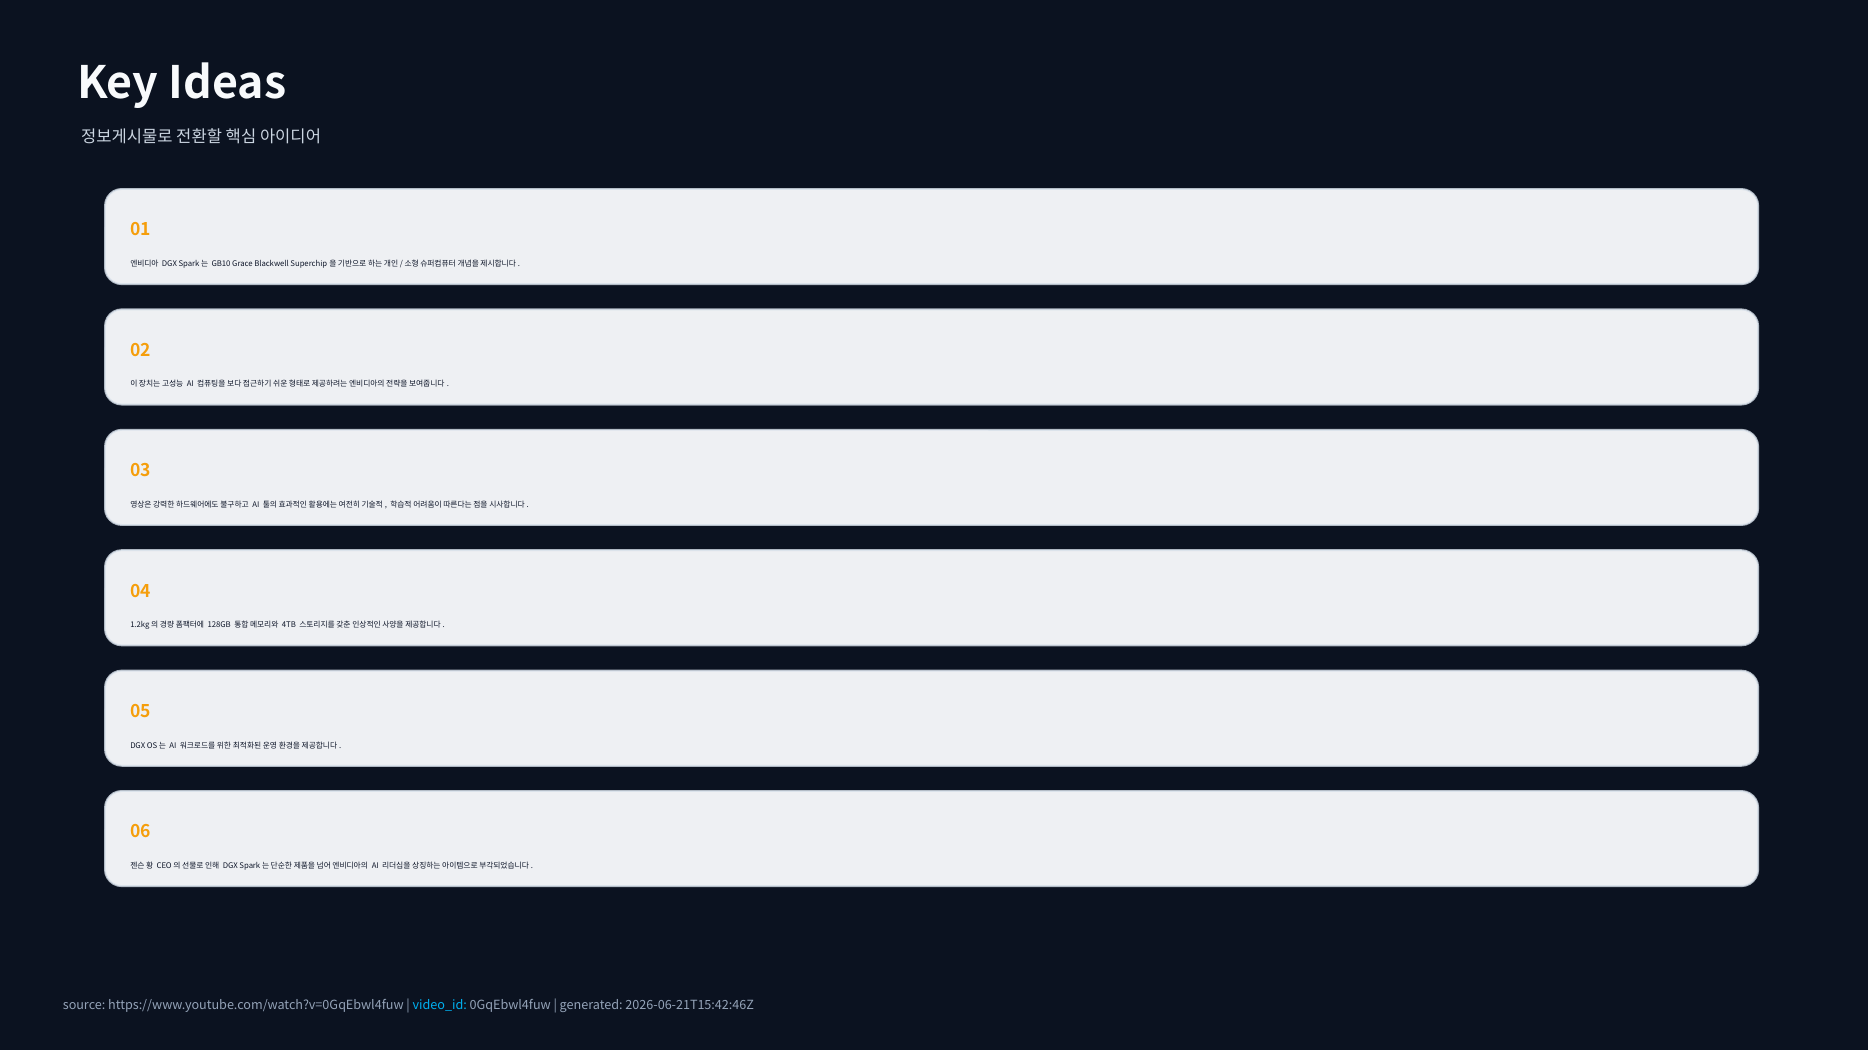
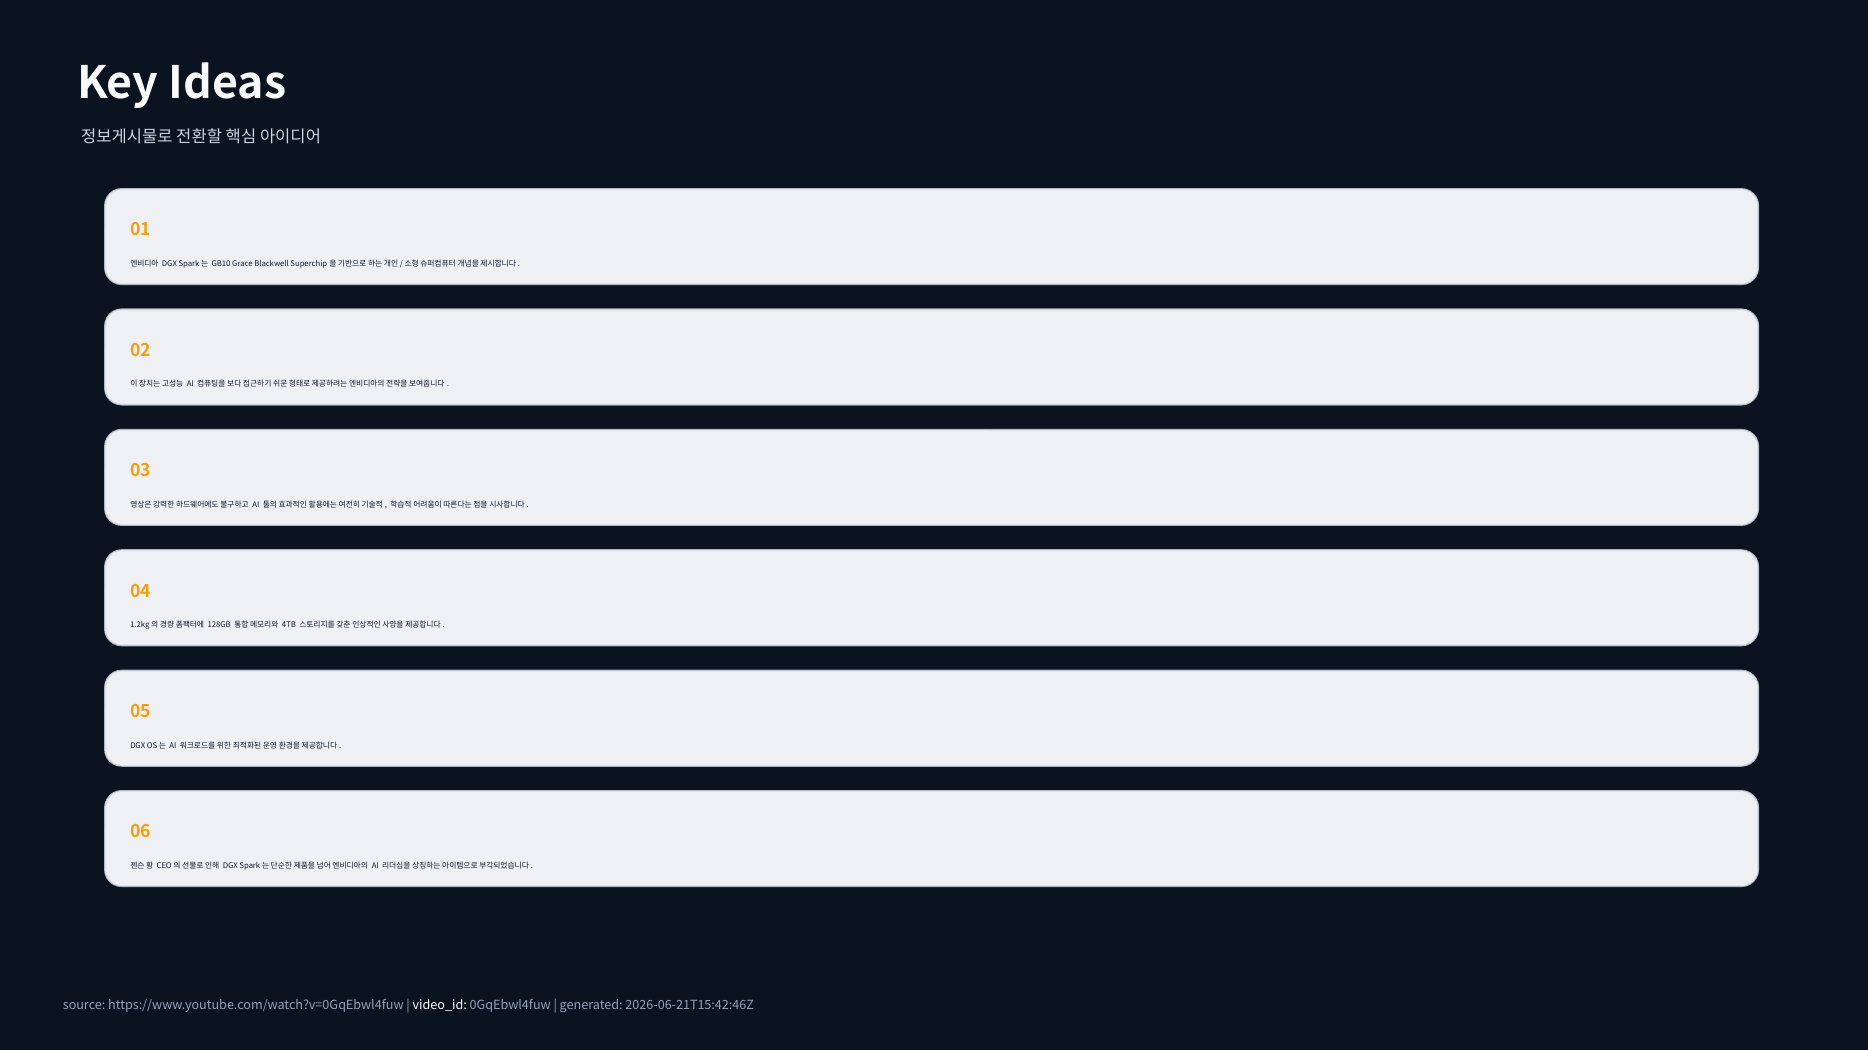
video_id colour: light blue -> white (440, 1006)
